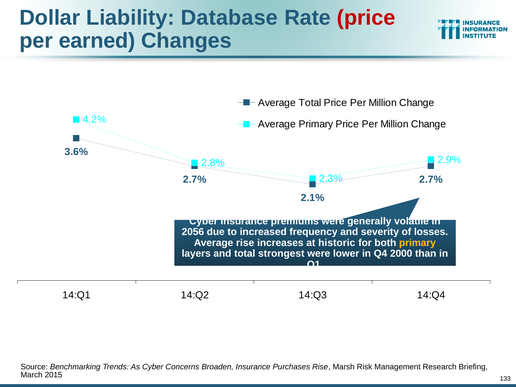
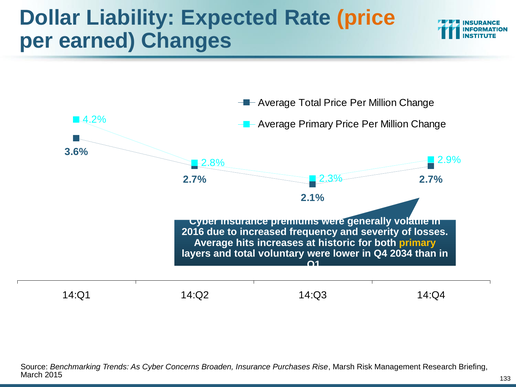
Database: Database -> Expected (229, 18)
price colour: red -> orange (366, 18)
2056: 2056 -> 2016 (193, 232)
Average rise: rise -> hits (245, 243)
strongest: strongest -> voluntary (281, 254)
2000: 2000 -> 2034 (401, 254)
